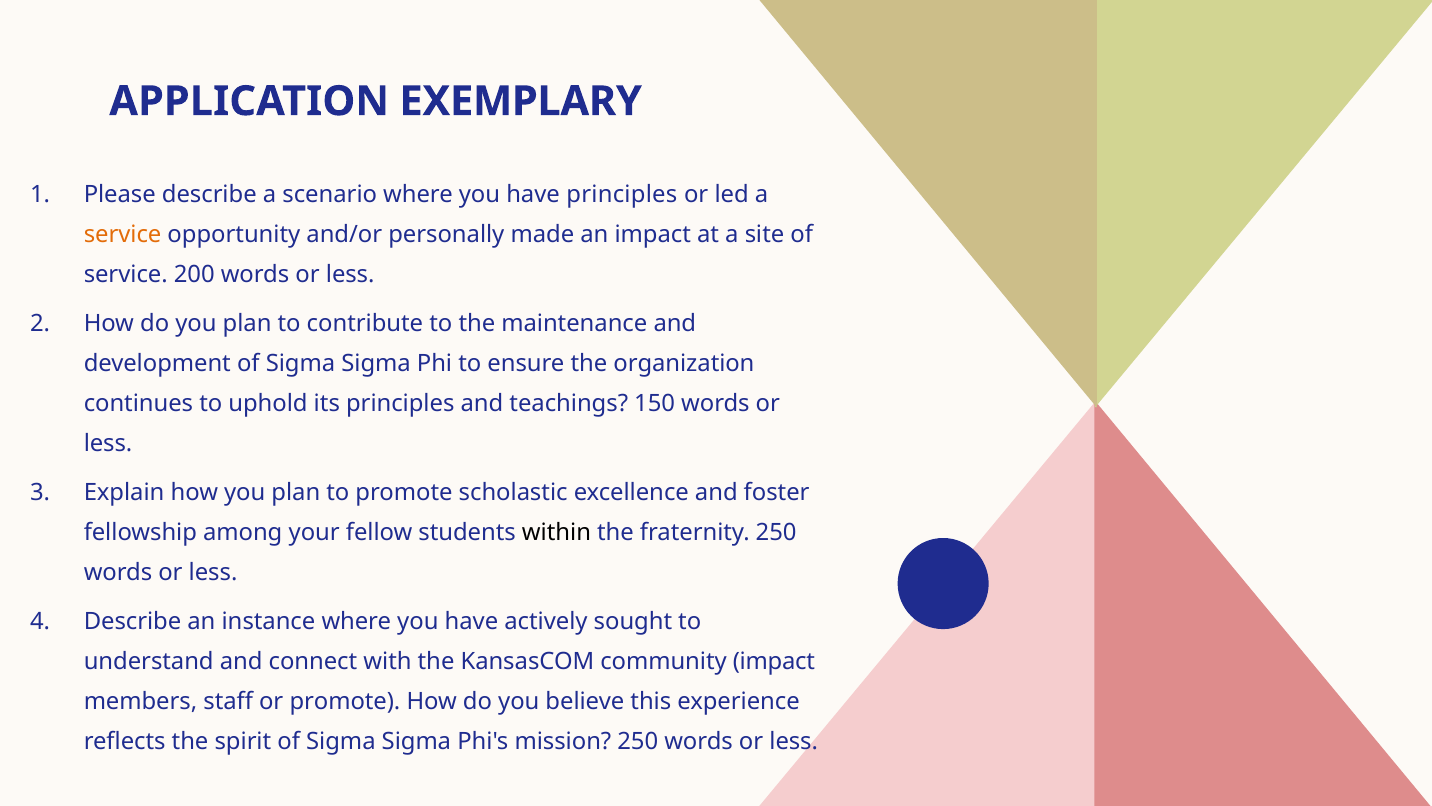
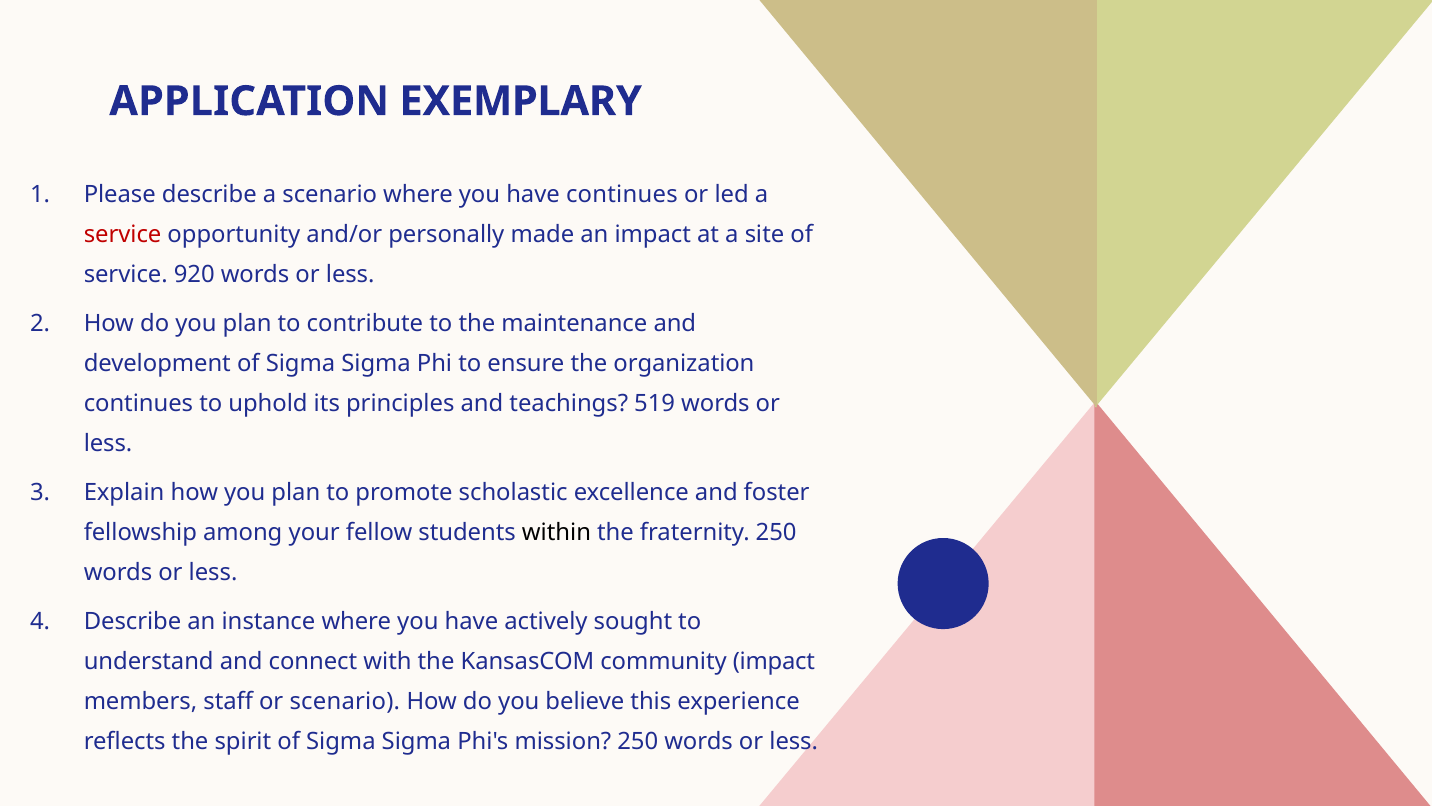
have principles: principles -> continues (622, 194)
service colour: orange -> red (123, 234)
200: 200 -> 920 (194, 274)
150: 150 -> 519 (655, 403)
or promote: promote -> scenario (345, 701)
